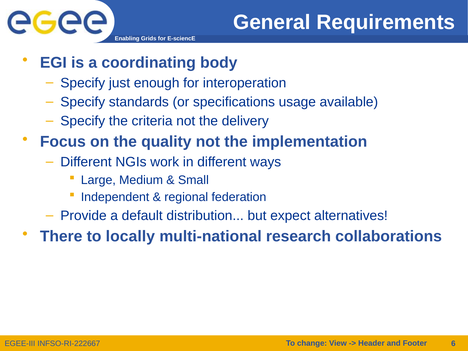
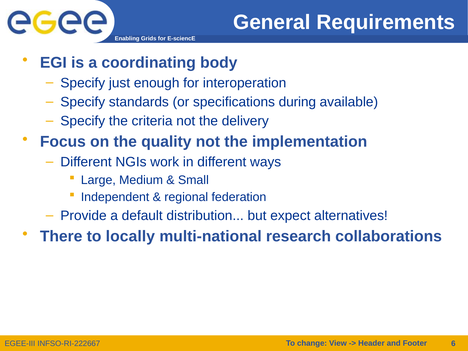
usage: usage -> during (297, 102)
